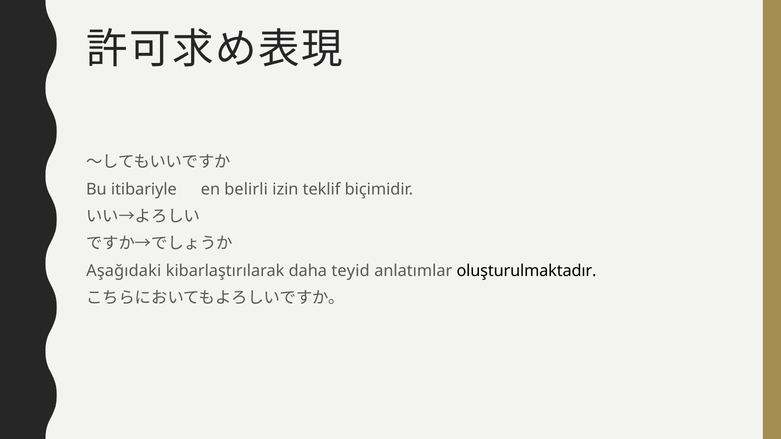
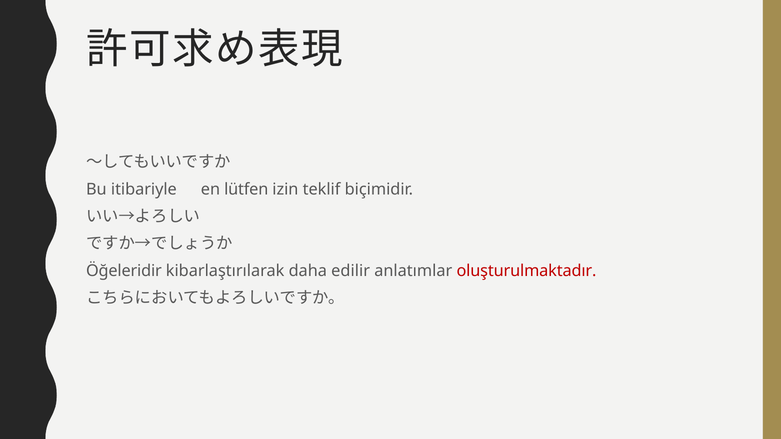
belirli: belirli -> lütfen (246, 189)
Aşağıdaki: Aşağıdaki -> Öğeleridir (124, 271)
teyid: teyid -> edilir (351, 271)
oluşturulmaktadır colour: black -> red (526, 271)
